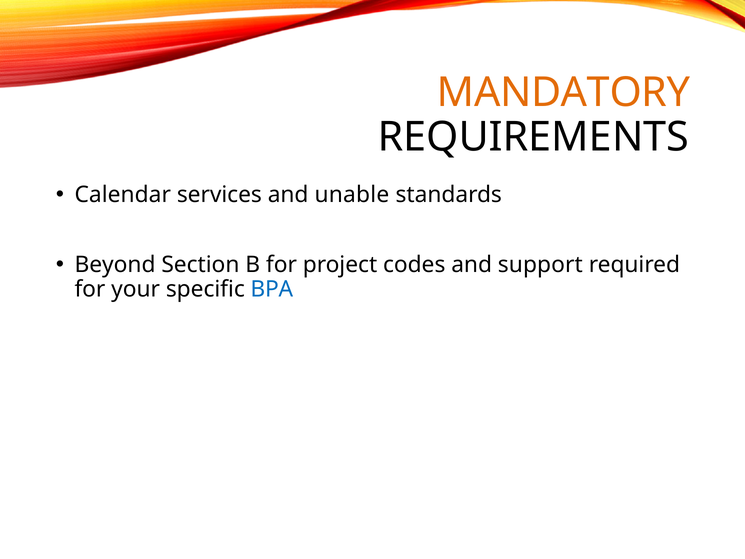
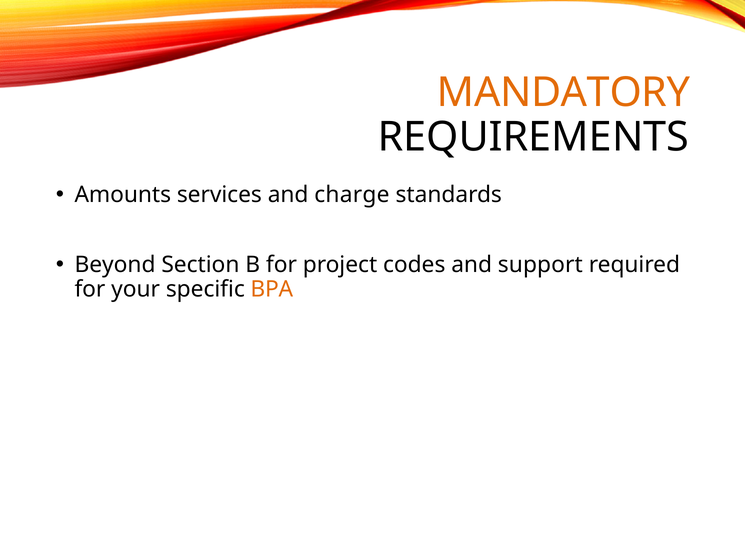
Calendar: Calendar -> Amounts (123, 195)
unable: unable -> charge (352, 195)
BPA colour: blue -> orange (272, 289)
